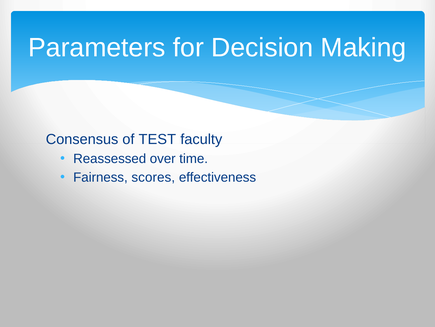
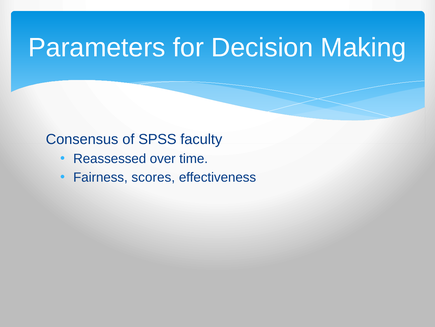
TEST: TEST -> SPSS (157, 139)
